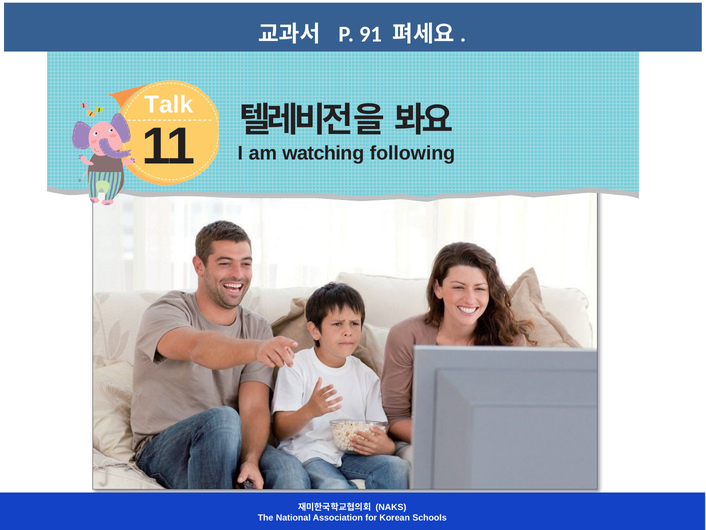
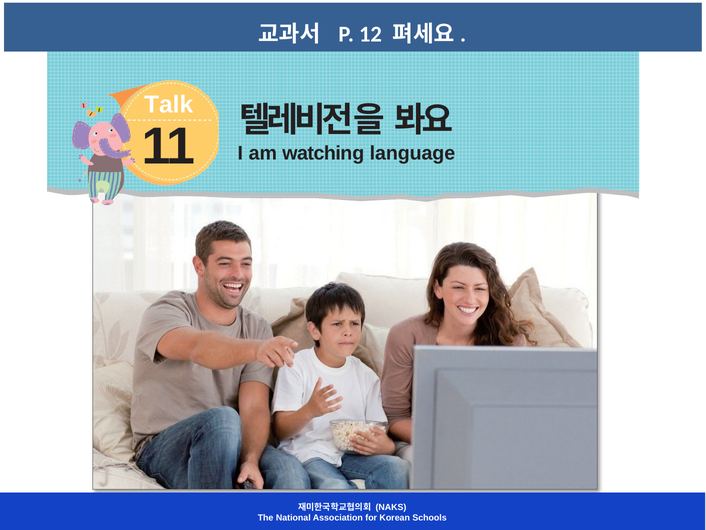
91: 91 -> 12 (370, 34)
following: following -> language (412, 153)
